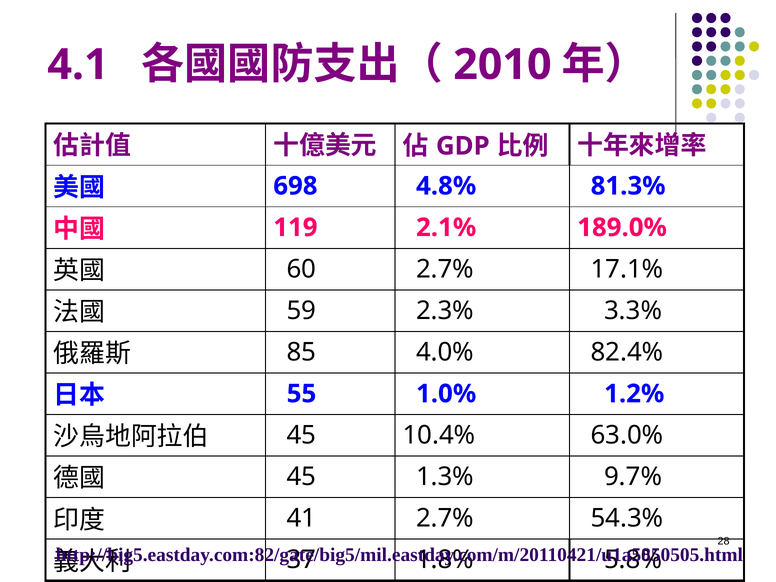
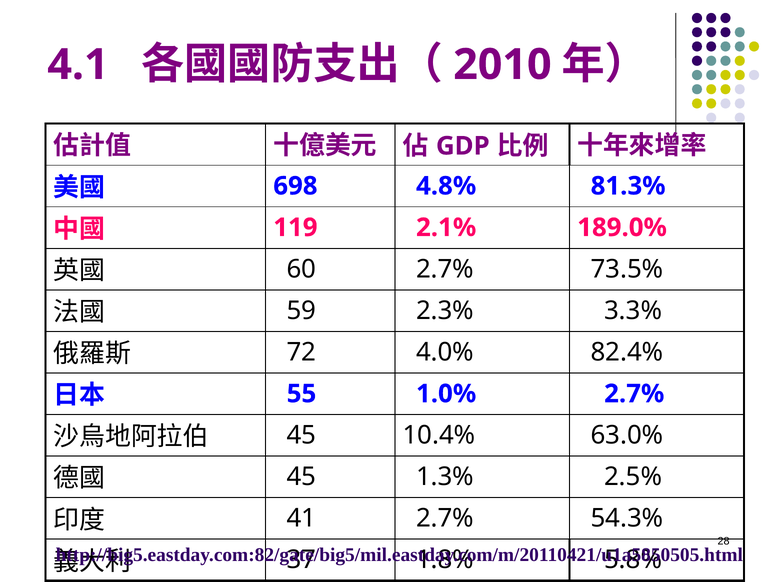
17.1%: 17.1% -> 73.5% (627, 269)
85: 85 -> 72 (302, 352)
1.0% 1.2%: 1.2% -> 2.7% (634, 394)
9.7%: 9.7% -> 2.5% (633, 477)
